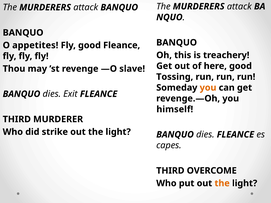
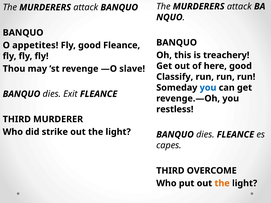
Tossing: Tossing -> Classify (175, 77)
you colour: orange -> blue (208, 88)
himself: himself -> restless (175, 109)
